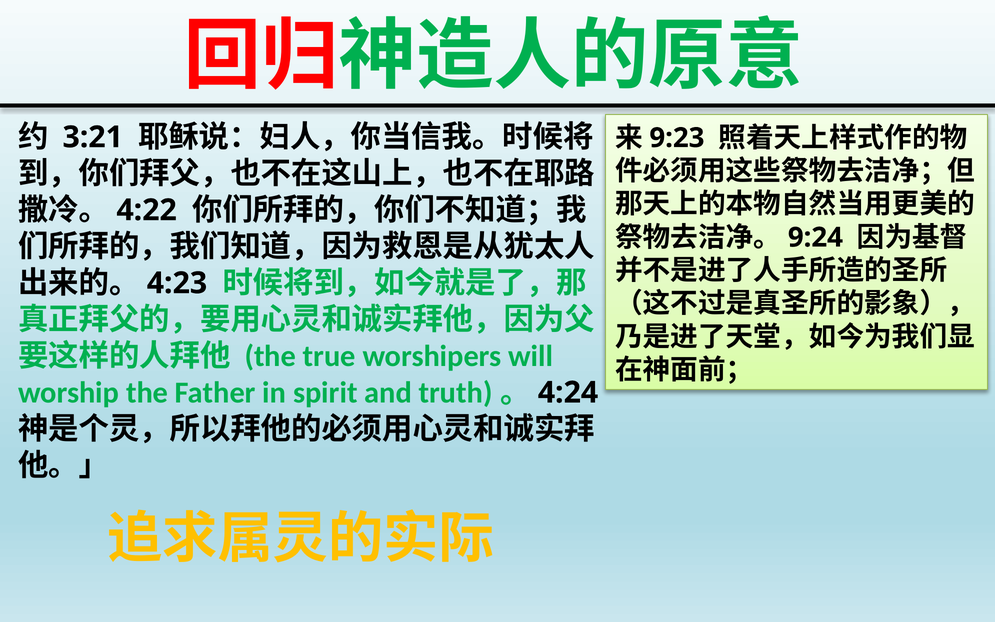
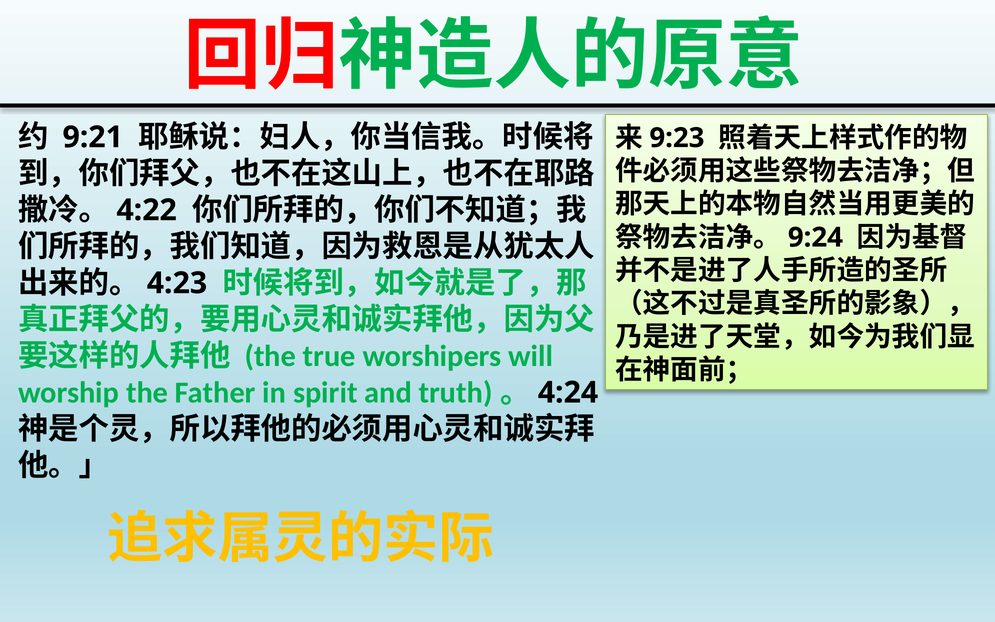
3:21: 3:21 -> 9:21 (93, 137)
